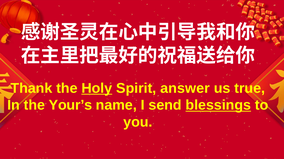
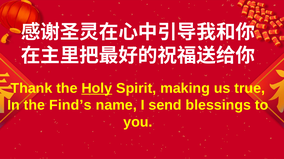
answer: answer -> making (185, 89)
Your’s: Your’s -> Find’s (70, 106)
blessings underline: present -> none (218, 106)
